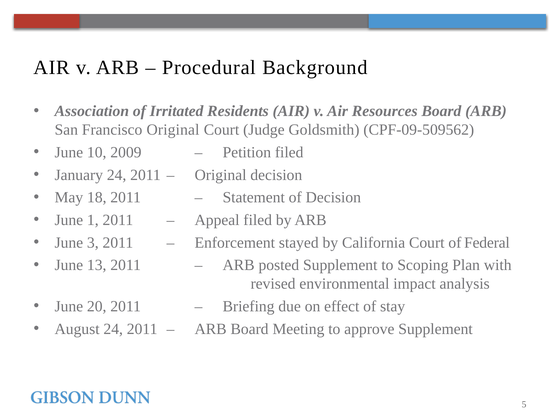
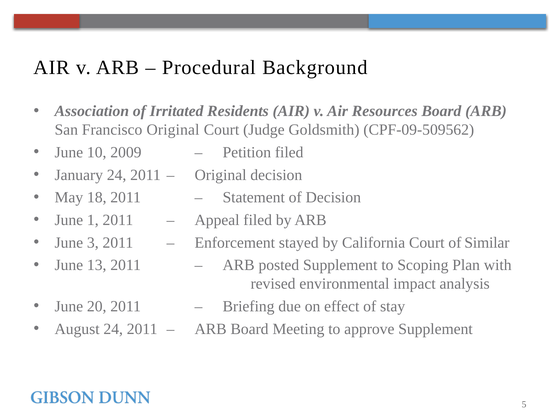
Federal: Federal -> Similar (487, 243)
